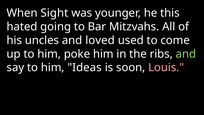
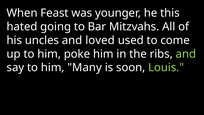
Sight: Sight -> Feast (55, 13)
Ideas: Ideas -> Many (85, 67)
Louis colour: pink -> light green (166, 67)
